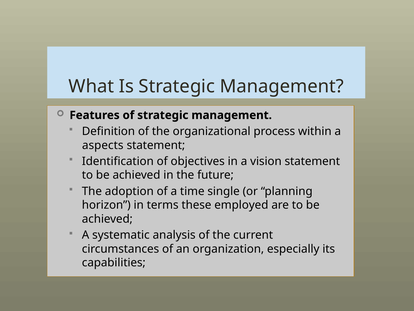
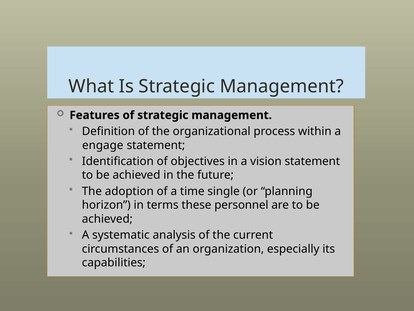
aspects: aspects -> engage (103, 145)
employed: employed -> personnel (241, 205)
